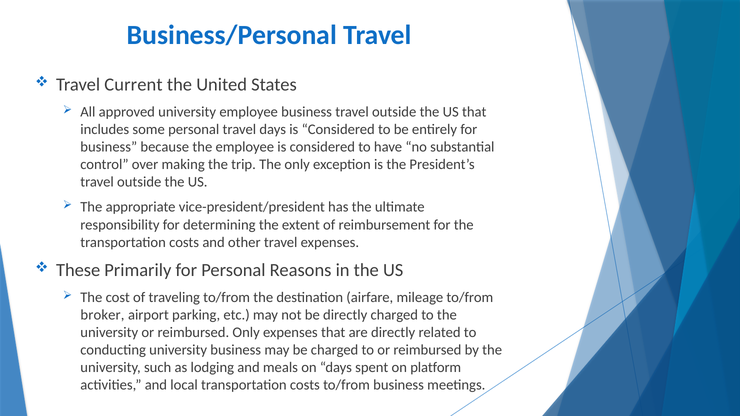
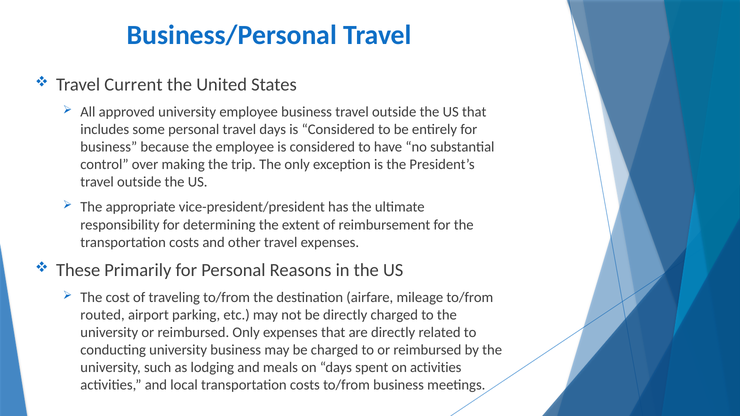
broker: broker -> routed (103, 315)
on platform: platform -> activities (436, 368)
